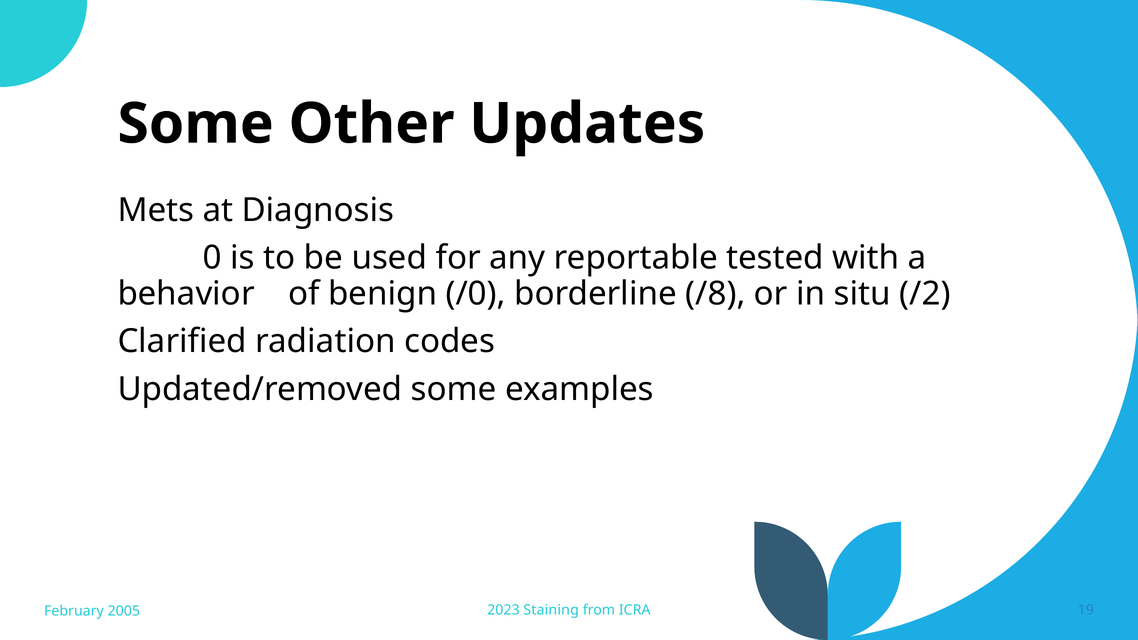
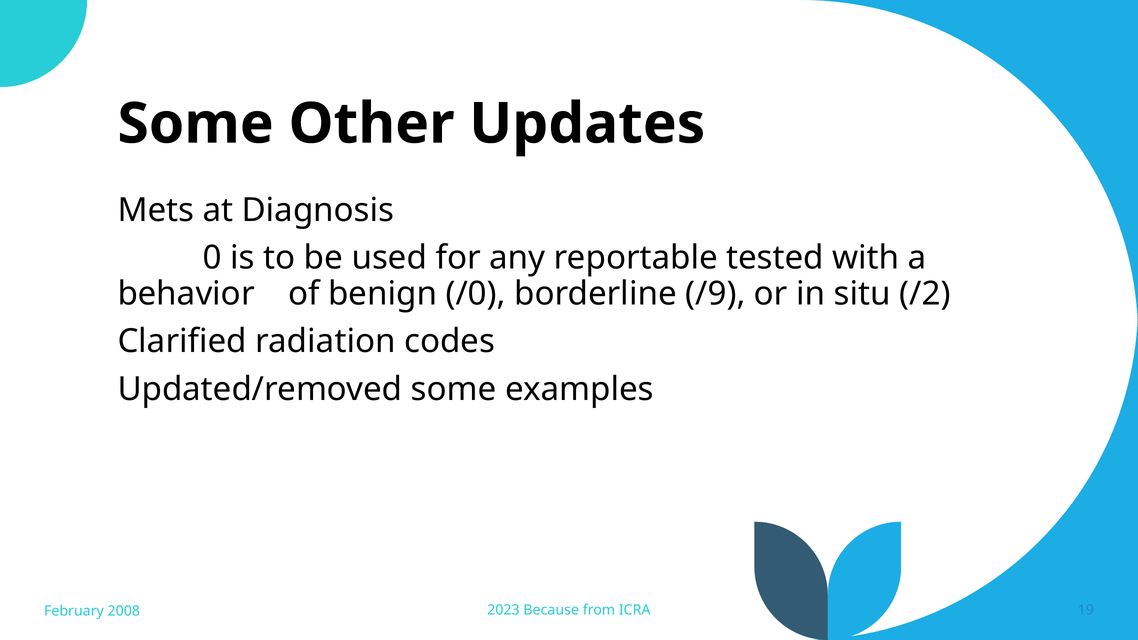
/8: /8 -> /9 (715, 294)
Staining: Staining -> Because (551, 610)
2005: 2005 -> 2008 (124, 611)
